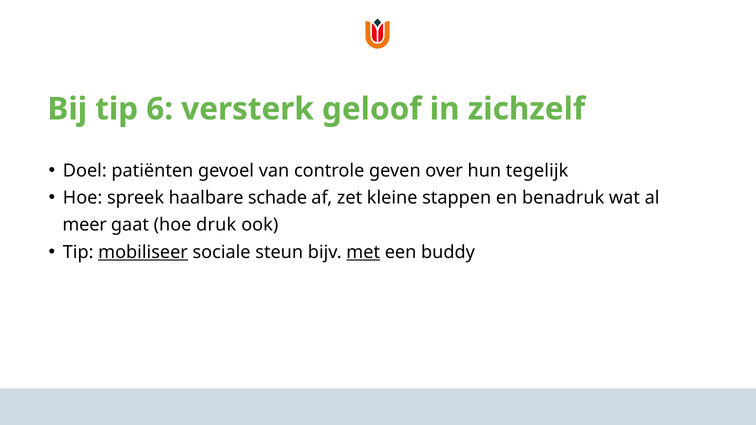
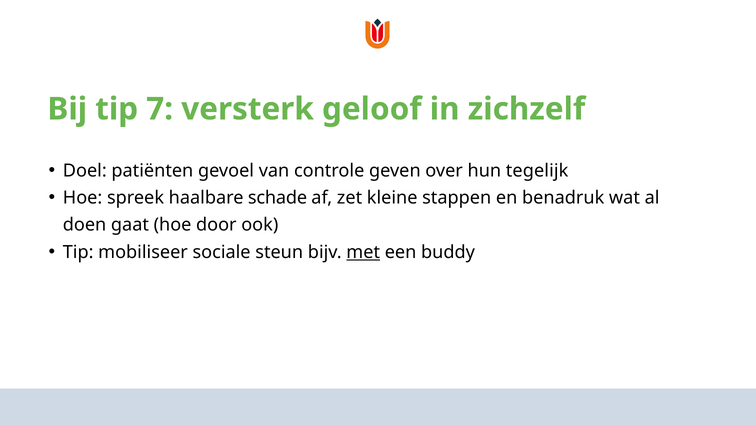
6: 6 -> 7 (160, 109)
meer: meer -> doen (85, 225)
druk: druk -> door (216, 225)
mobiliseer underline: present -> none (143, 252)
